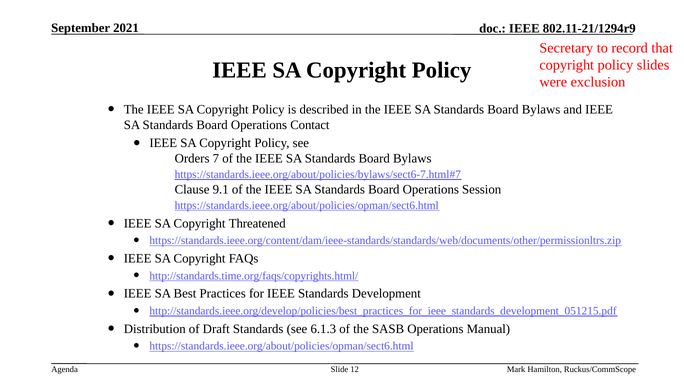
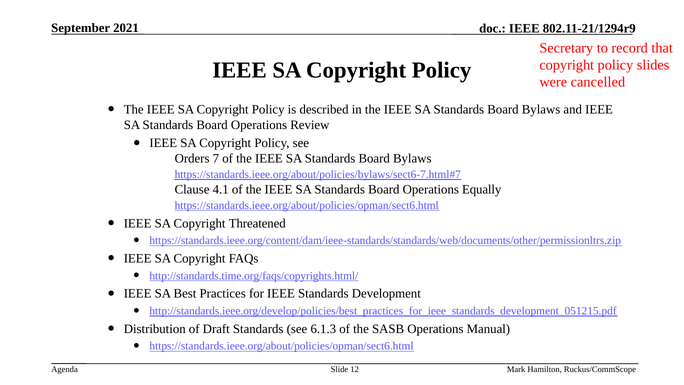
exclusion: exclusion -> cancelled (598, 82)
Contact: Contact -> Review (310, 125)
9.1: 9.1 -> 4.1 (221, 189)
Session: Session -> Equally (482, 189)
